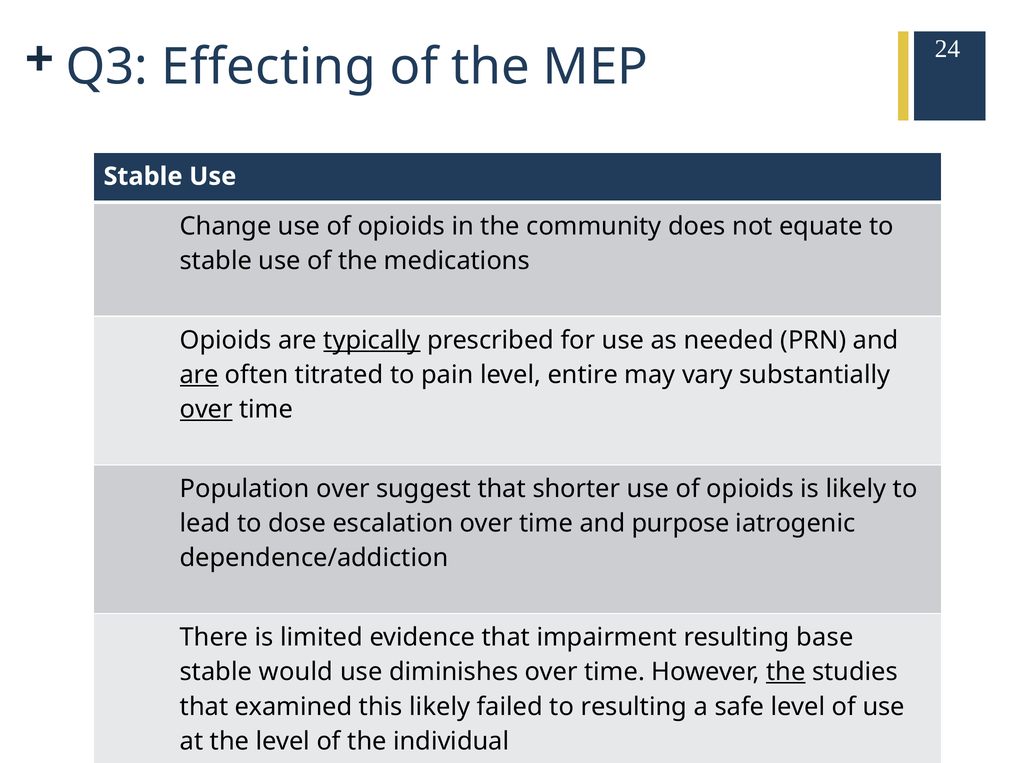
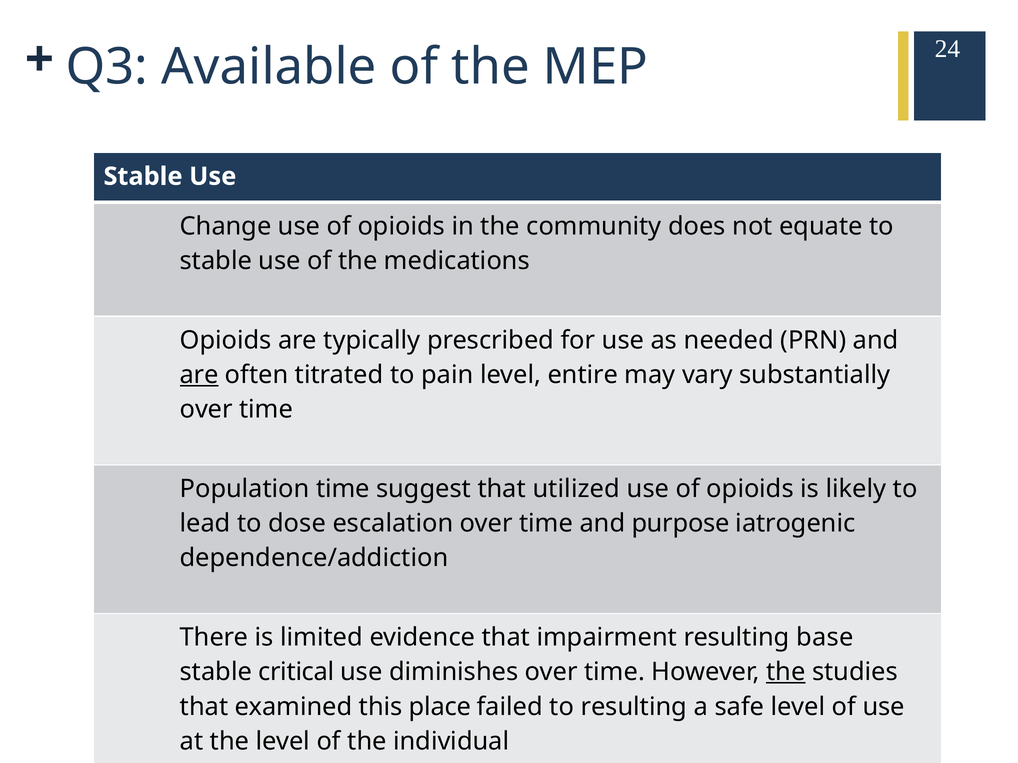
Effecting: Effecting -> Available (269, 67)
typically underline: present -> none (372, 340)
over underline: present -> none (206, 410)
Population over: over -> time (343, 489)
shorter: shorter -> utilized (576, 489)
would: would -> critical (296, 672)
this likely: likely -> place (440, 707)
